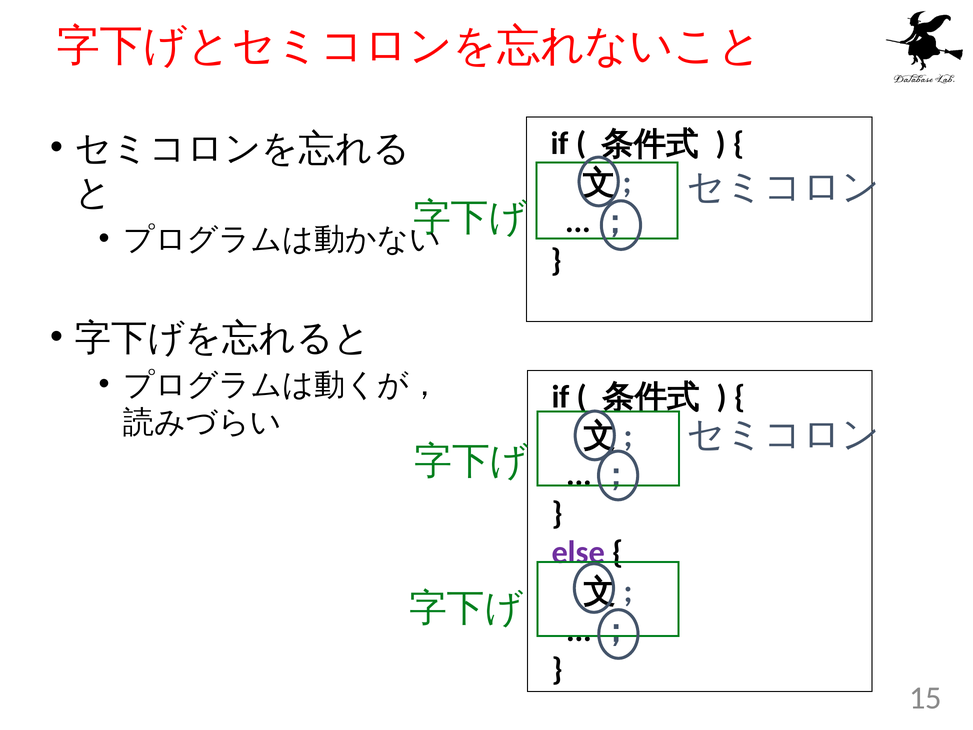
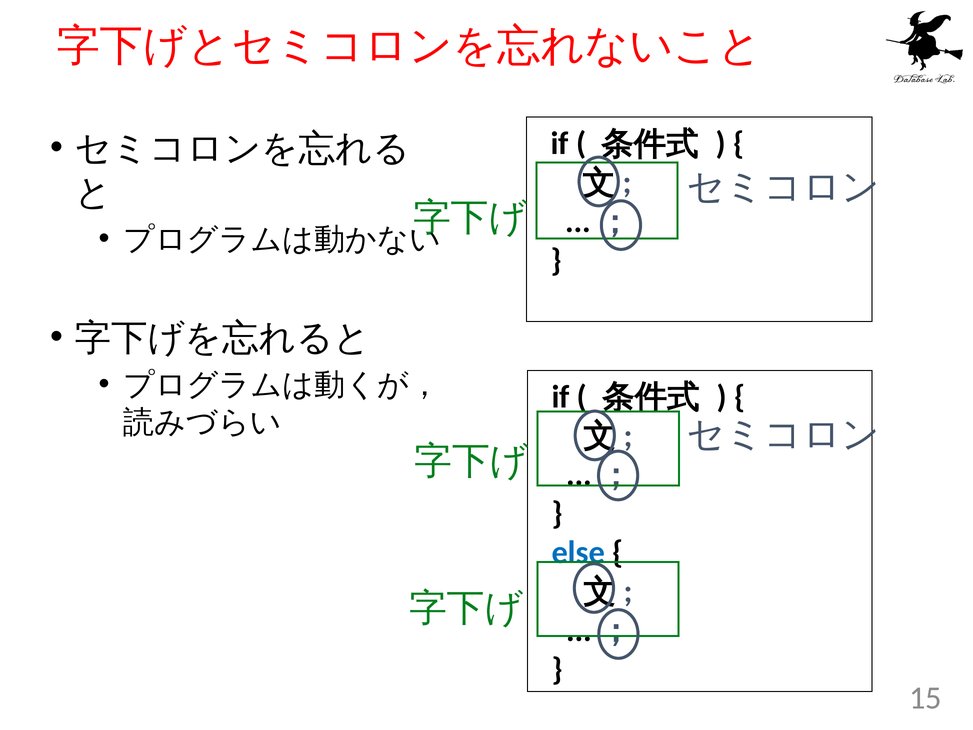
else colour: purple -> blue (578, 552)
